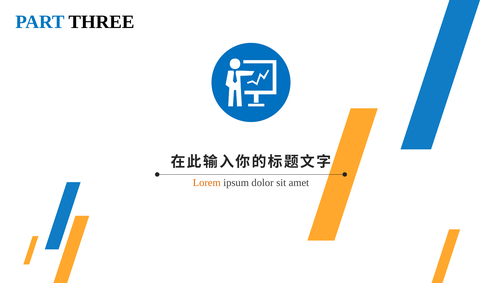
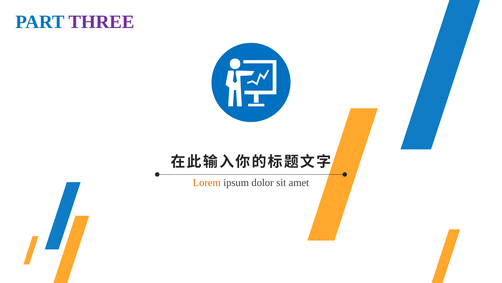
THREE colour: black -> purple (101, 22)
